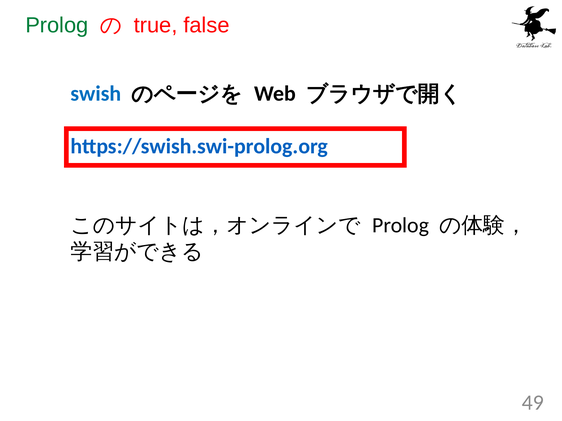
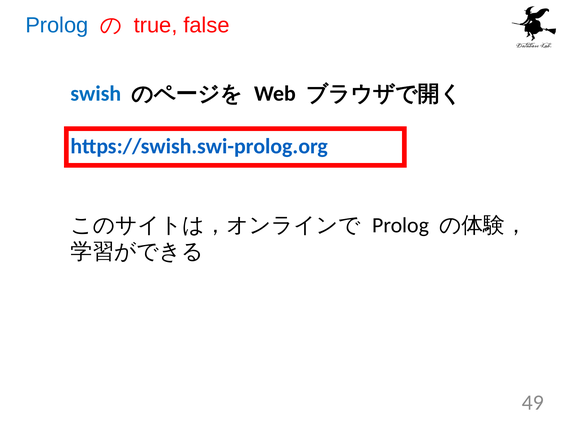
Prolog colour: green -> blue (57, 25)
